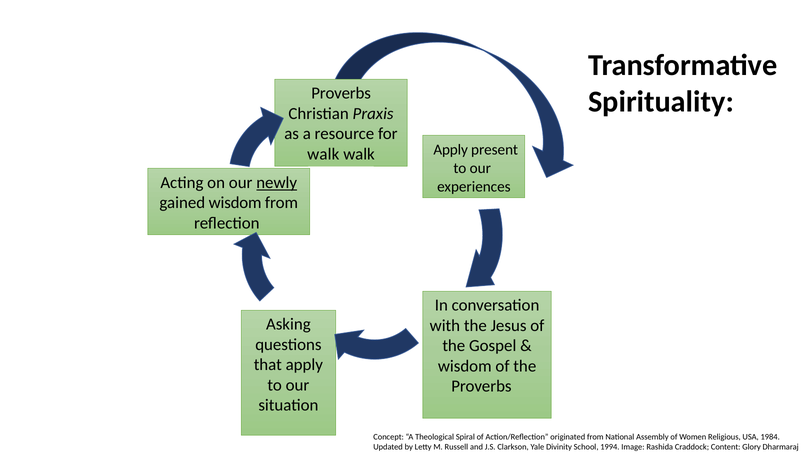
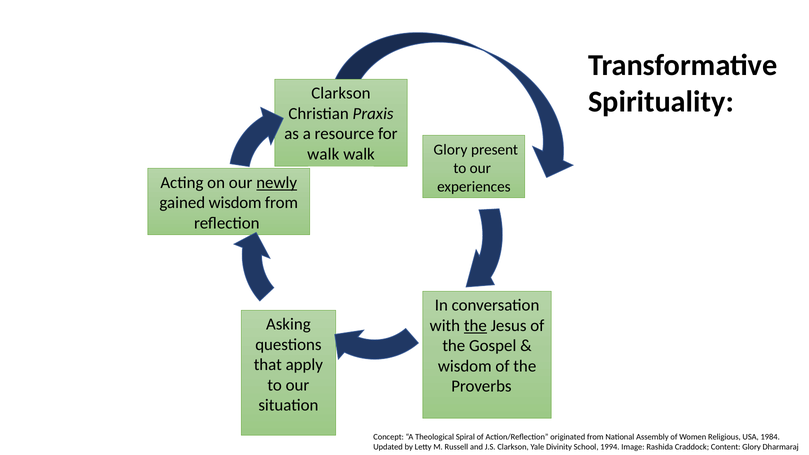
Proverbs: Proverbs -> Clarkson (341, 93)
Apply: Apply -> Glory (450, 150)
the underline: none -> present (475, 326)
